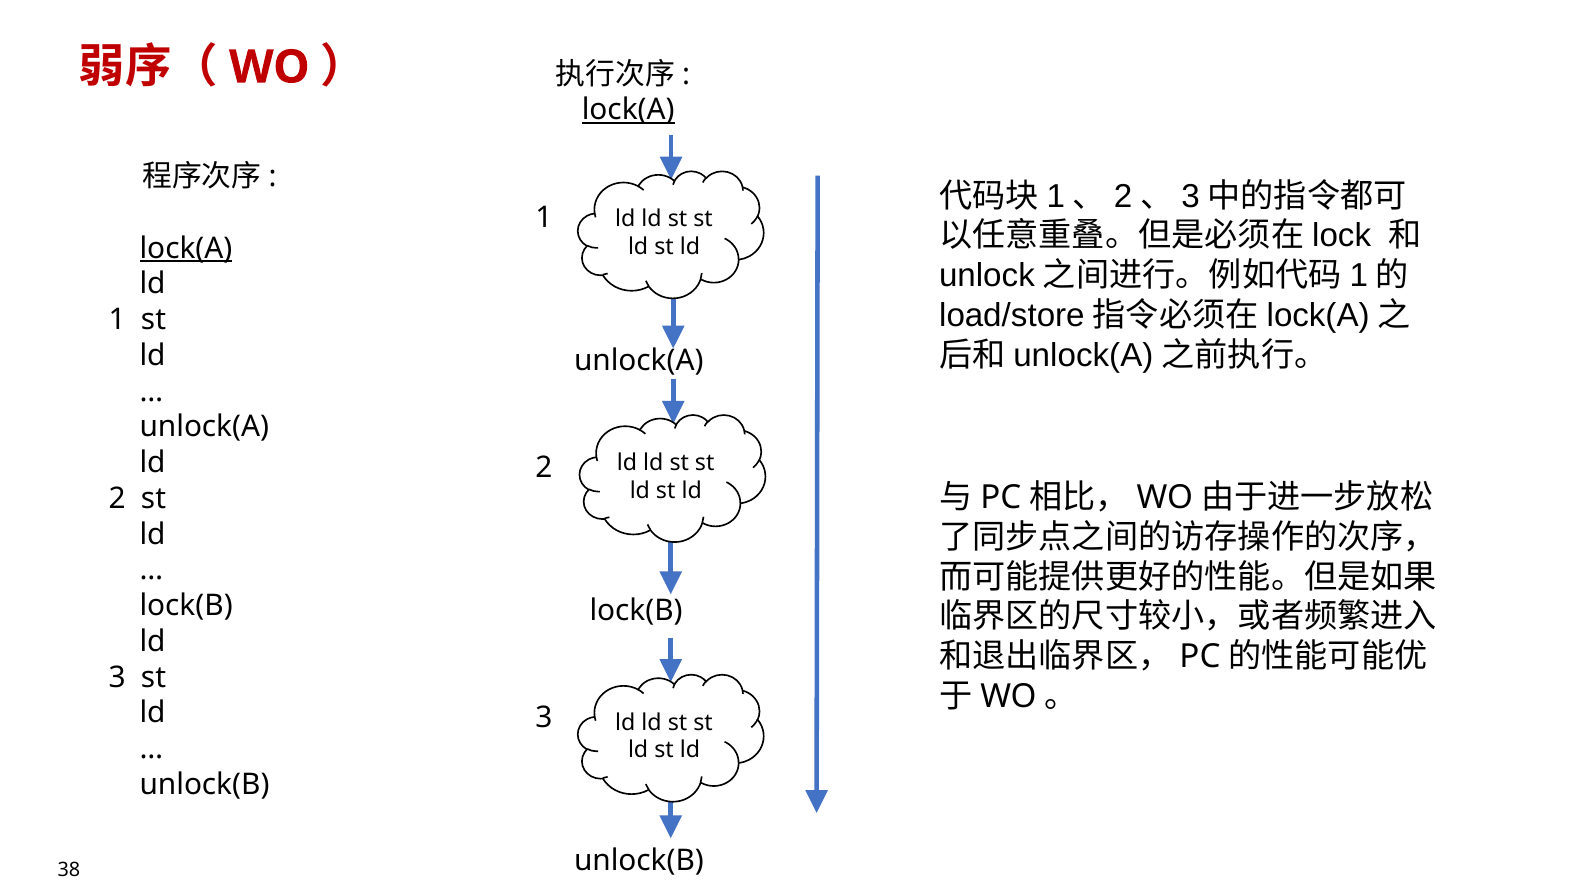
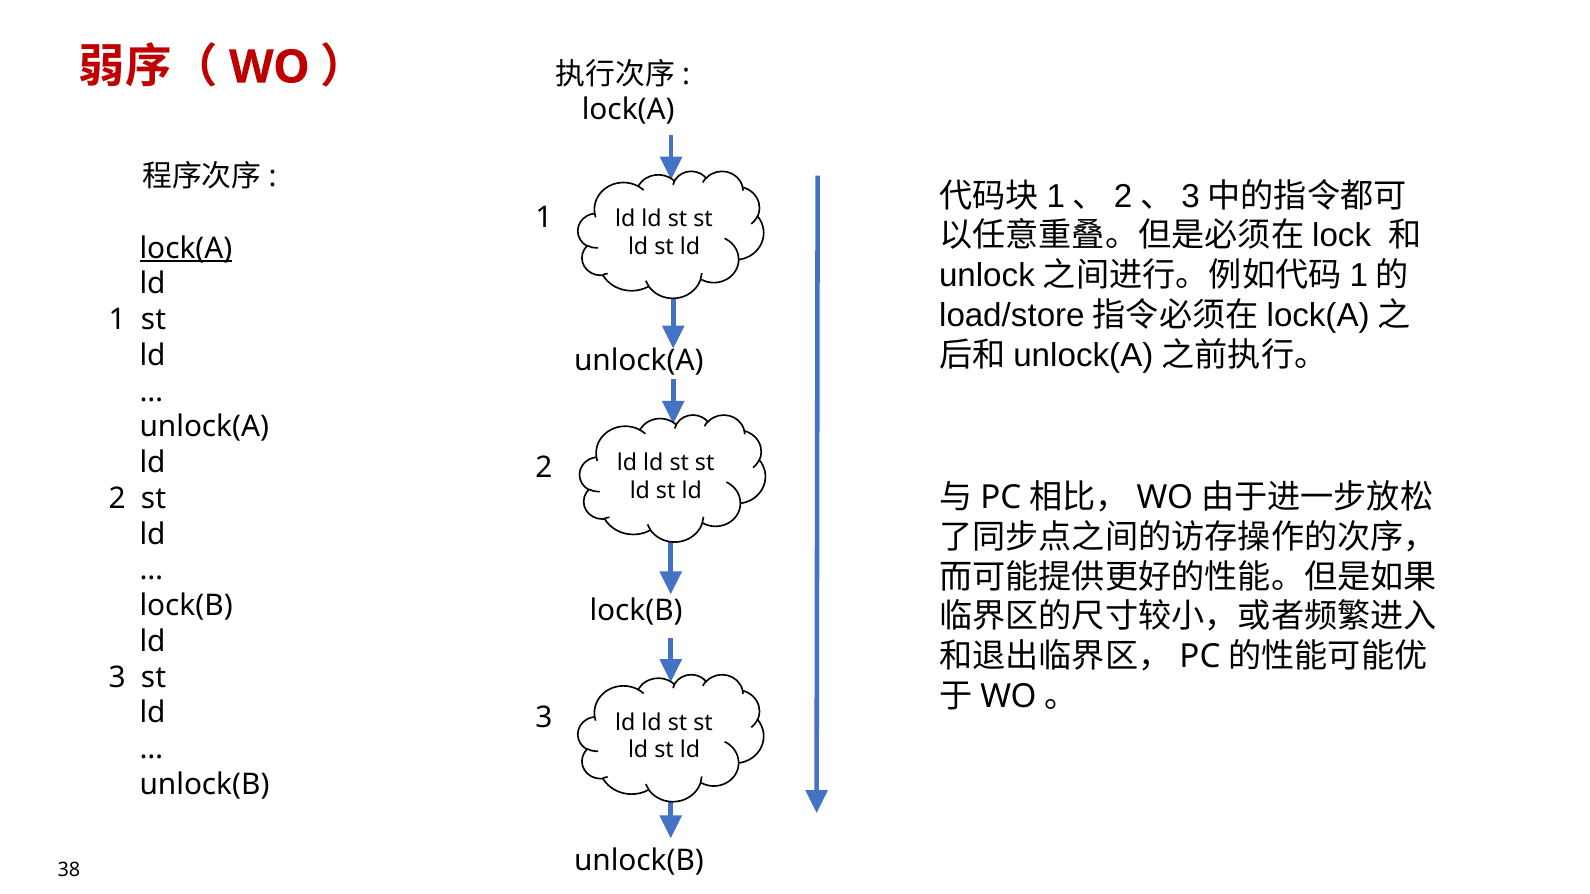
lock(A underline: present -> none (628, 110)
